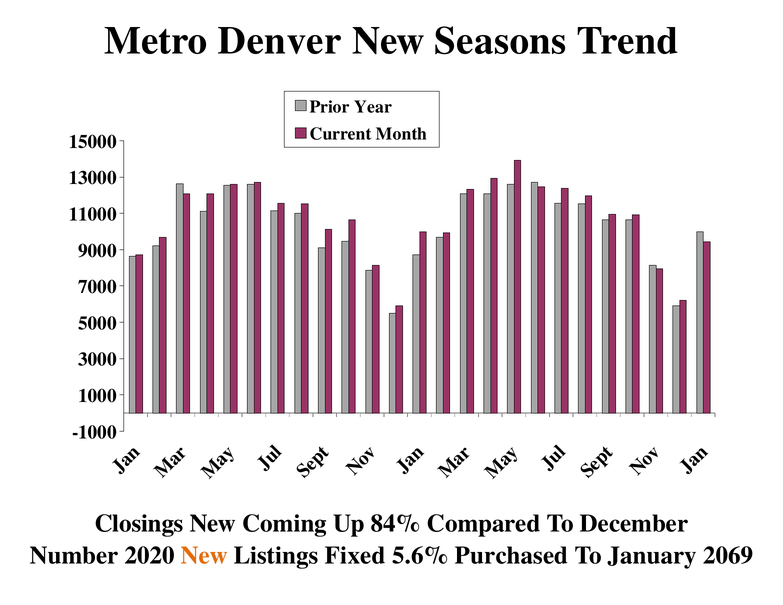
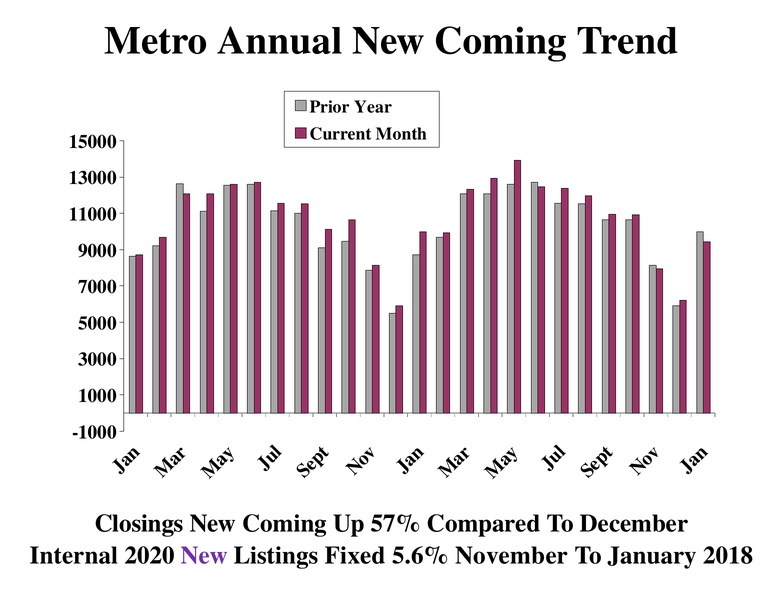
Denver: Denver -> Annual (280, 41)
Seasons: Seasons -> Coming (501, 41)
84%: 84% -> 57% (396, 523)
Number: Number -> Internal (74, 556)
New colour: orange -> purple (204, 556)
Purchased: Purchased -> November (512, 556)
2069: 2069 -> 2018 (728, 556)
